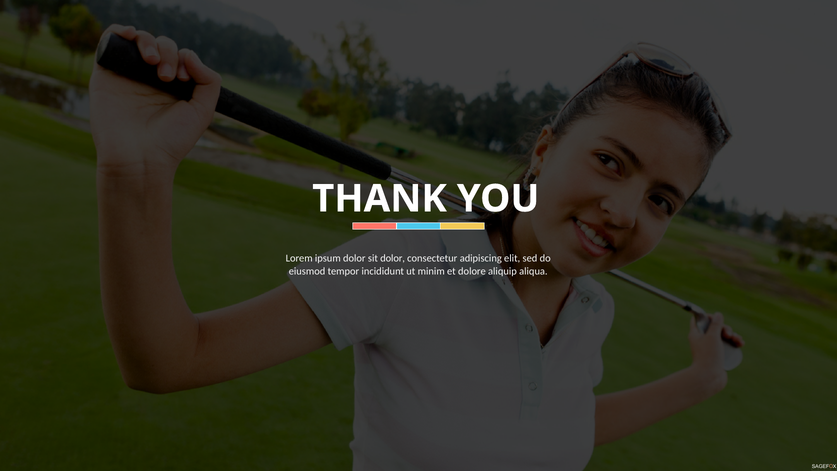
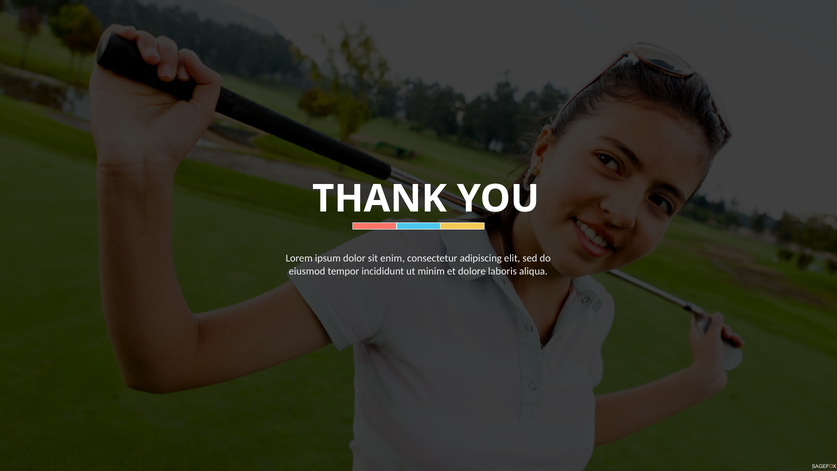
sit dolor: dolor -> enim (393, 258)
aliquip: aliquip -> laboris (502, 271)
